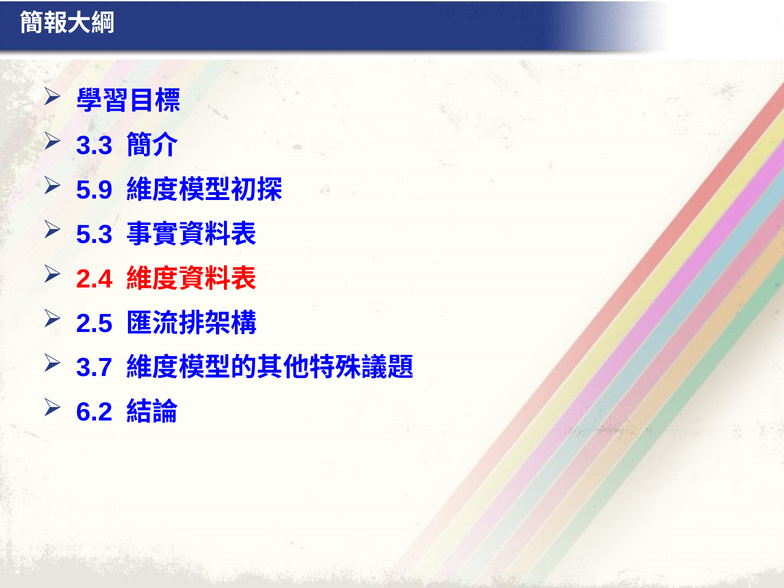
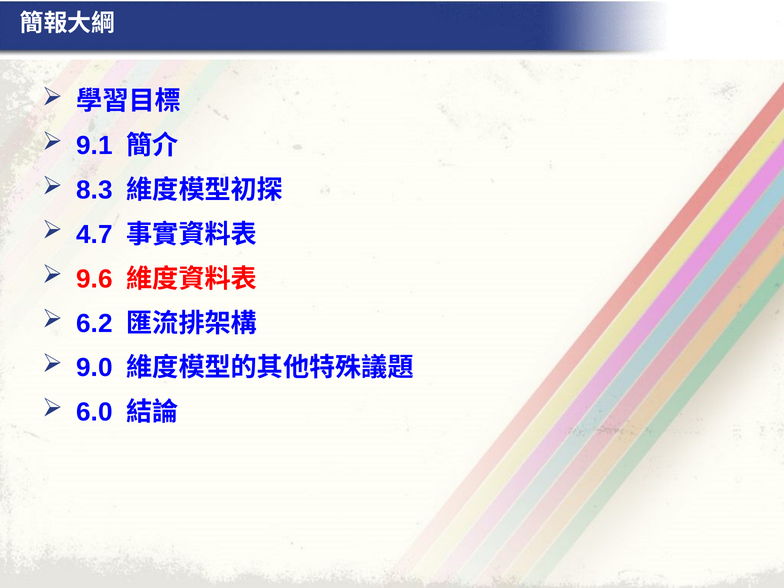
3.3: 3.3 -> 9.1 (95, 146)
5.9: 5.9 -> 8.3 (95, 190)
5.3: 5.3 -> 4.7 (95, 235)
2.4: 2.4 -> 9.6 (95, 279)
2.5: 2.5 -> 6.2 (95, 323)
3.7: 3.7 -> 9.0 (95, 368)
6.2: 6.2 -> 6.0 (95, 412)
